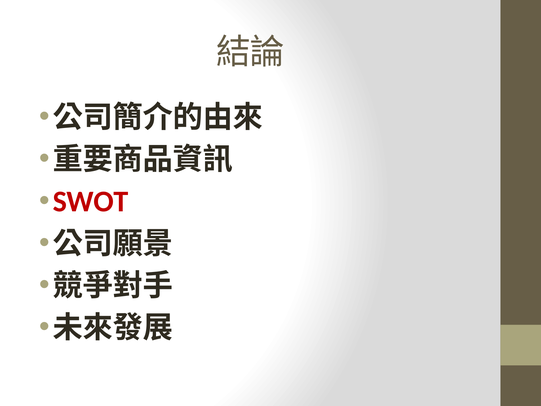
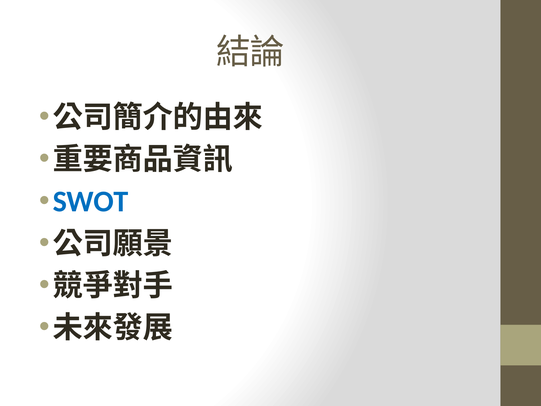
SWOT colour: red -> blue (91, 202)
